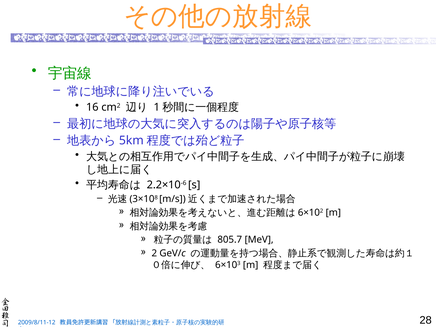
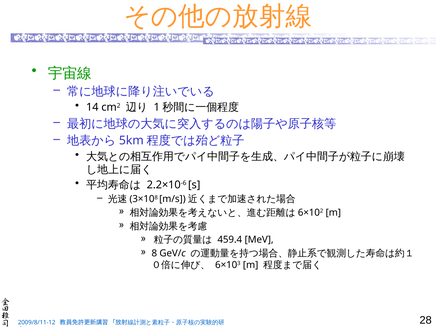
16: 16 -> 14 (92, 107)
805.7: 805.7 -> 459.4 (230, 240)
2: 2 -> 8 (154, 253)
